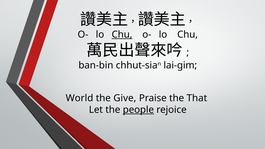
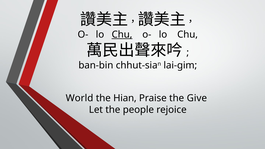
Give: Give -> Hian (125, 98)
That: That -> Give (197, 98)
people underline: present -> none (138, 110)
